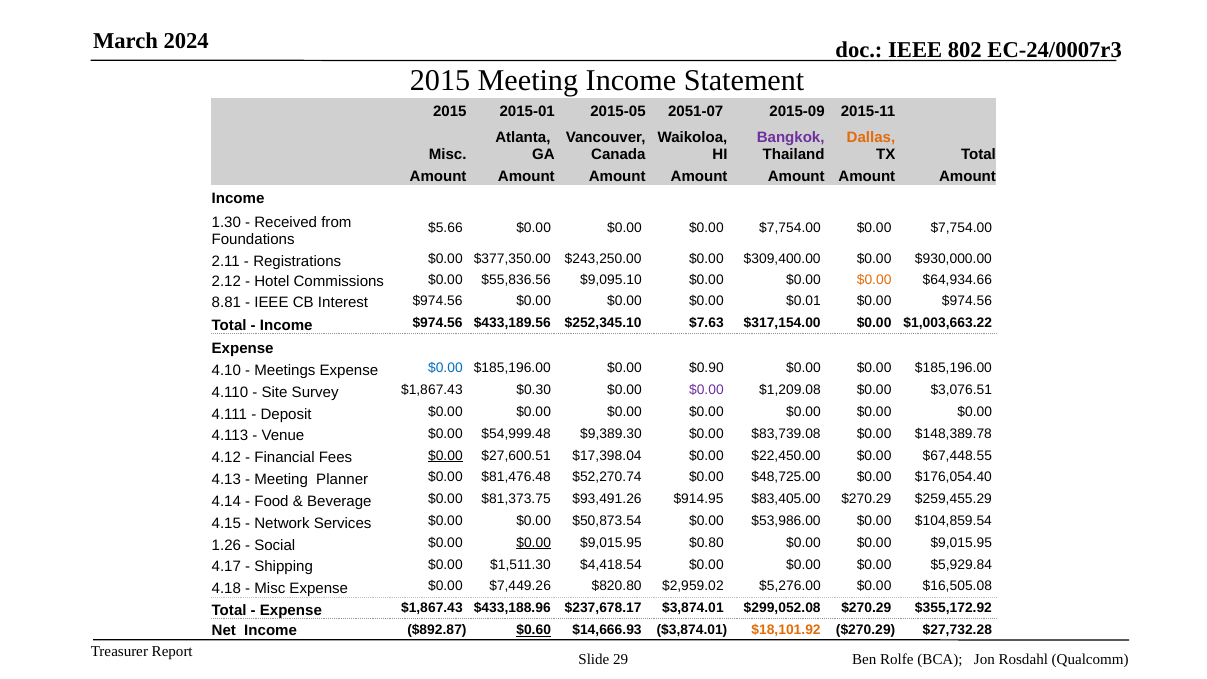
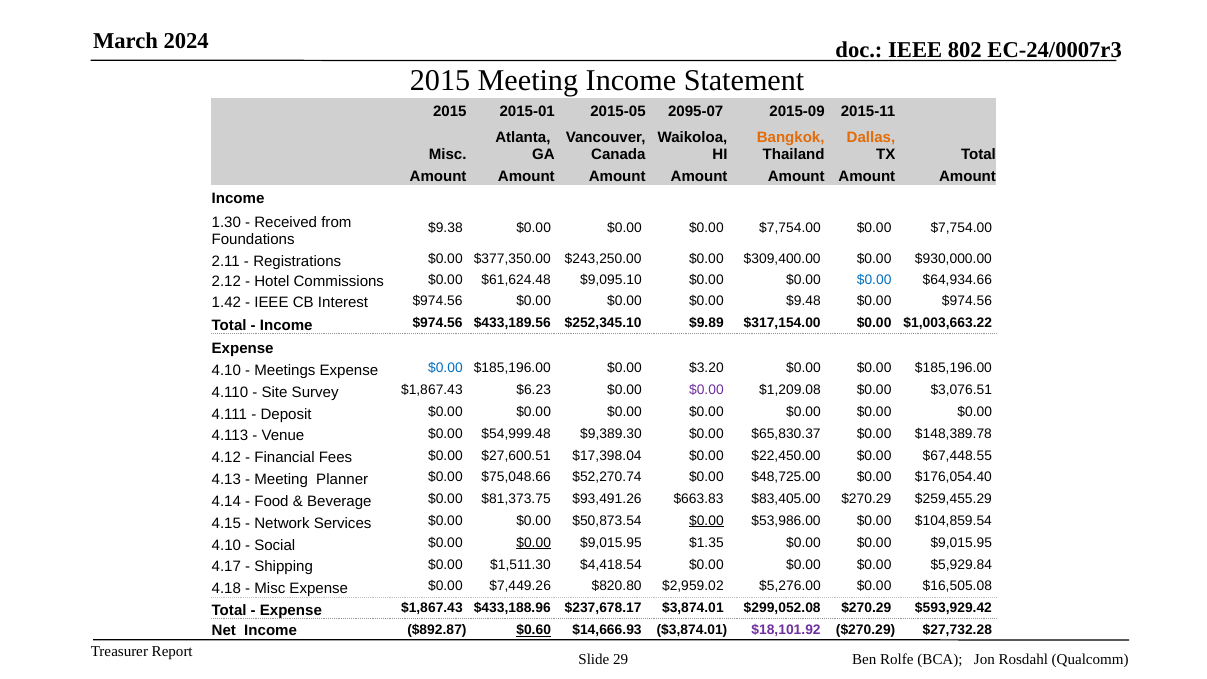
2051-07: 2051-07 -> 2095-07 (696, 112)
Bangkok colour: purple -> orange (791, 138)
$5.66: $5.66 -> $9.38 (445, 228)
$55,836.56: $55,836.56 -> $61,624.48 (516, 280)
$0.00 colour: orange -> blue (874, 280)
8.81: 8.81 -> 1.42 (226, 303)
$0.01: $0.01 -> $9.48 (804, 301)
$7.63: $7.63 -> $9.89 (706, 323)
$0.90: $0.90 -> $3.20 (706, 368)
$0.30: $0.30 -> $6.23 (534, 390)
$83,739.08: $83,739.08 -> $65,830.37 (786, 434)
$0.00 underline: present -> none (445, 455)
$81,476.48: $81,476.48 -> $75,048.66 (516, 477)
$914.95: $914.95 -> $663.83 (699, 499)
$0.00 underline: none -> present (706, 521)
1.26: 1.26 -> 4.10 (226, 545)
$0.80: $0.80 -> $1.35 (706, 543)
$355,172.92: $355,172.92 -> $593,929.42 (953, 608)
$18,101.92 colour: orange -> purple (786, 630)
